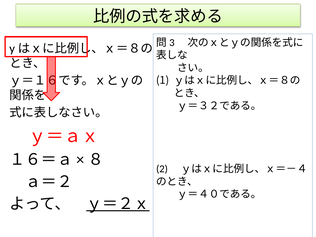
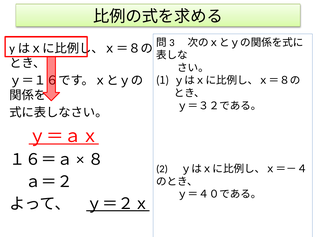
ｙ＝ａｘ underline: none -> present (64, 136)
